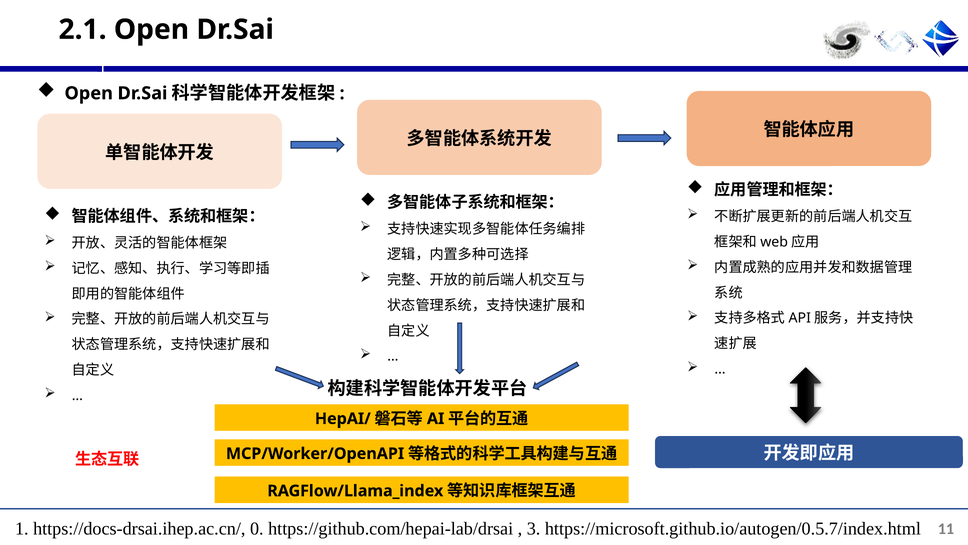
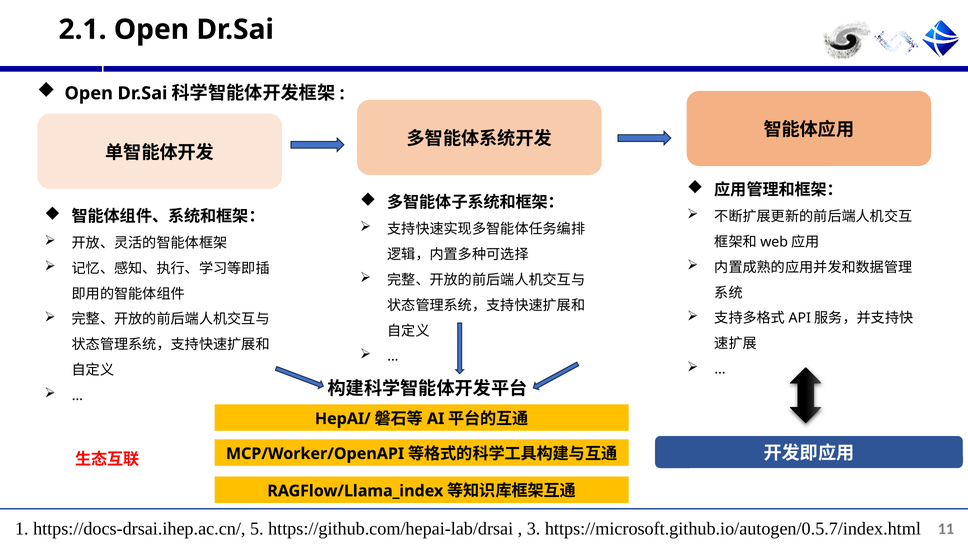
0: 0 -> 5 (257, 528)
